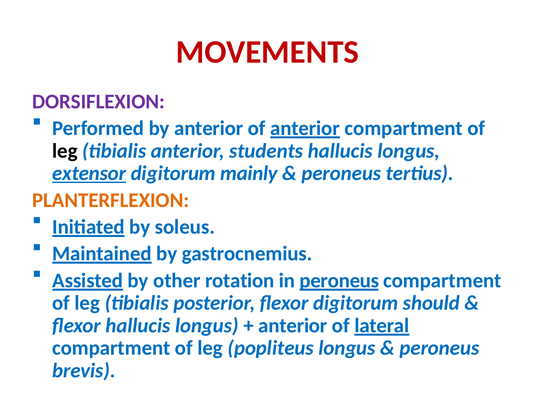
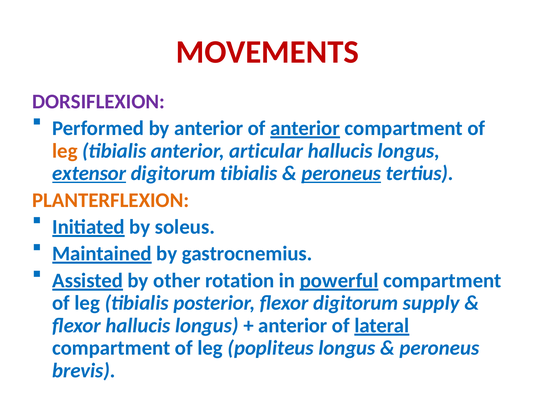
leg colour: black -> orange (65, 151)
students: students -> articular (266, 151)
digitorum mainly: mainly -> tibialis (249, 173)
peroneus underline: none -> present (341, 173)
in peroneus: peroneus -> powerful (339, 280)
should: should -> supply (431, 303)
